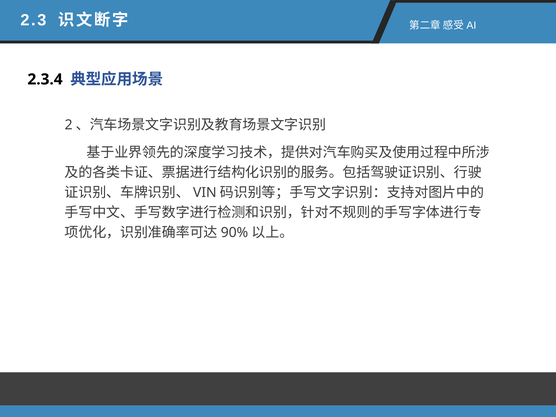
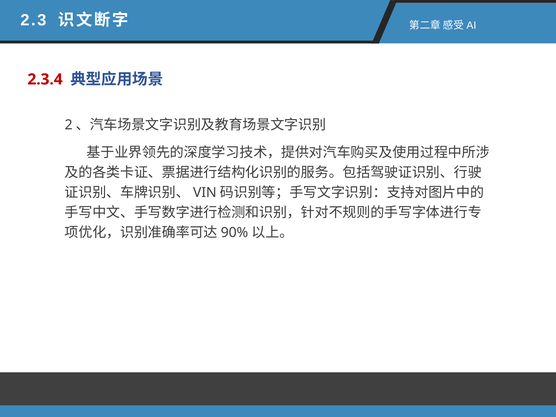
2.3.4 colour: black -> red (45, 79)
